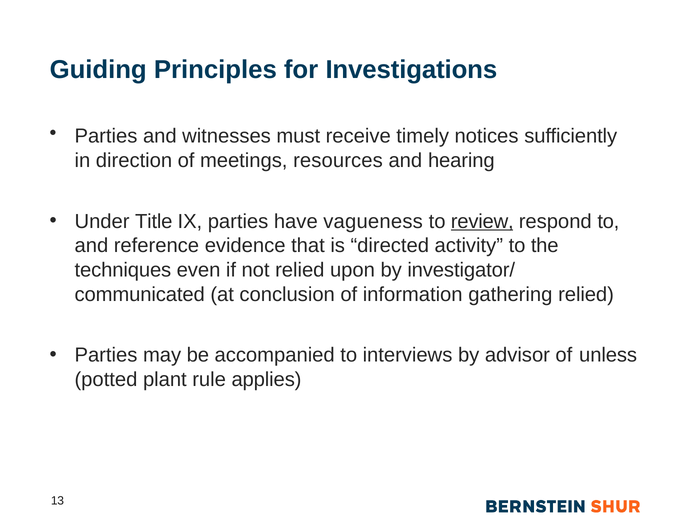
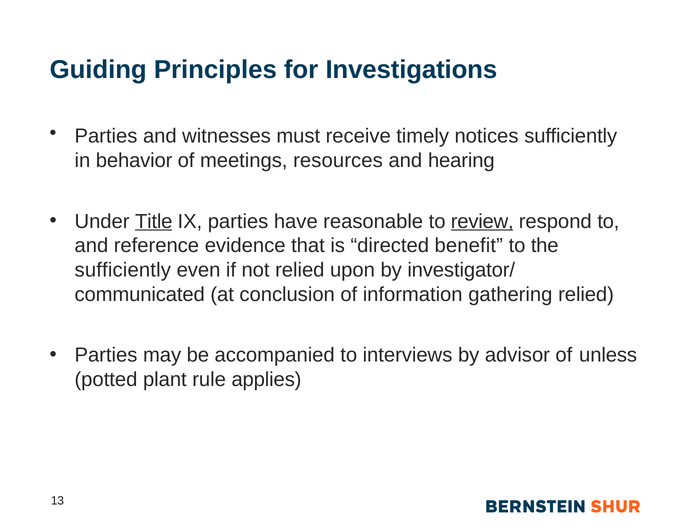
direction: direction -> behavior (134, 160)
Title underline: none -> present (154, 221)
vagueness: vagueness -> reasonable (373, 221)
activity: activity -> benefit (469, 245)
techniques: techniques -> sufficiently (123, 270)
